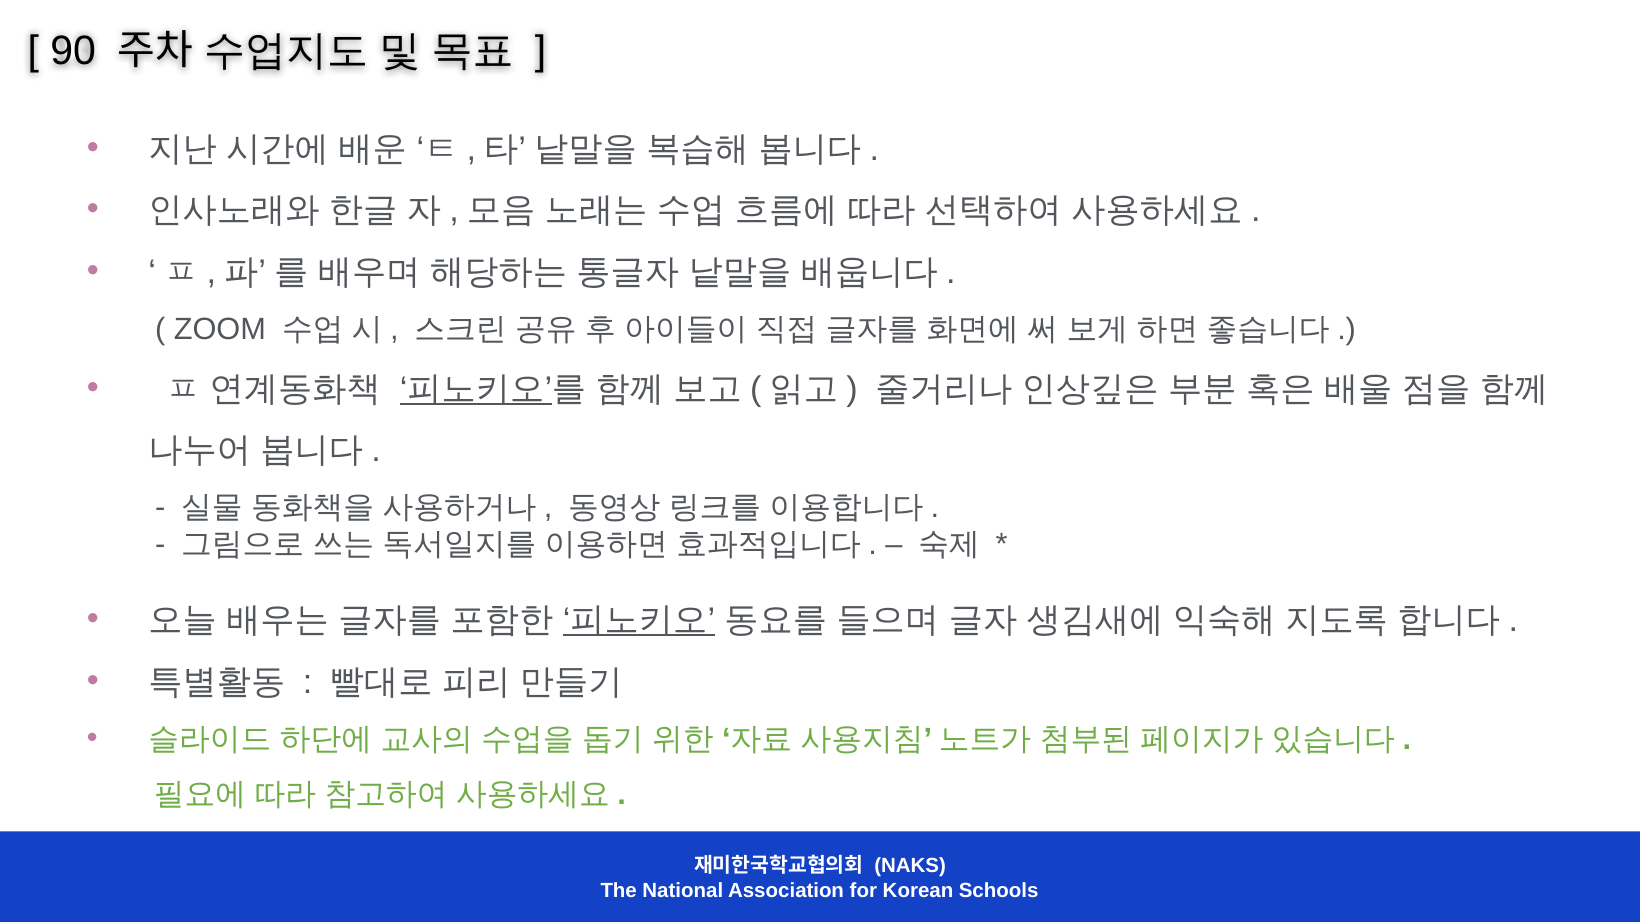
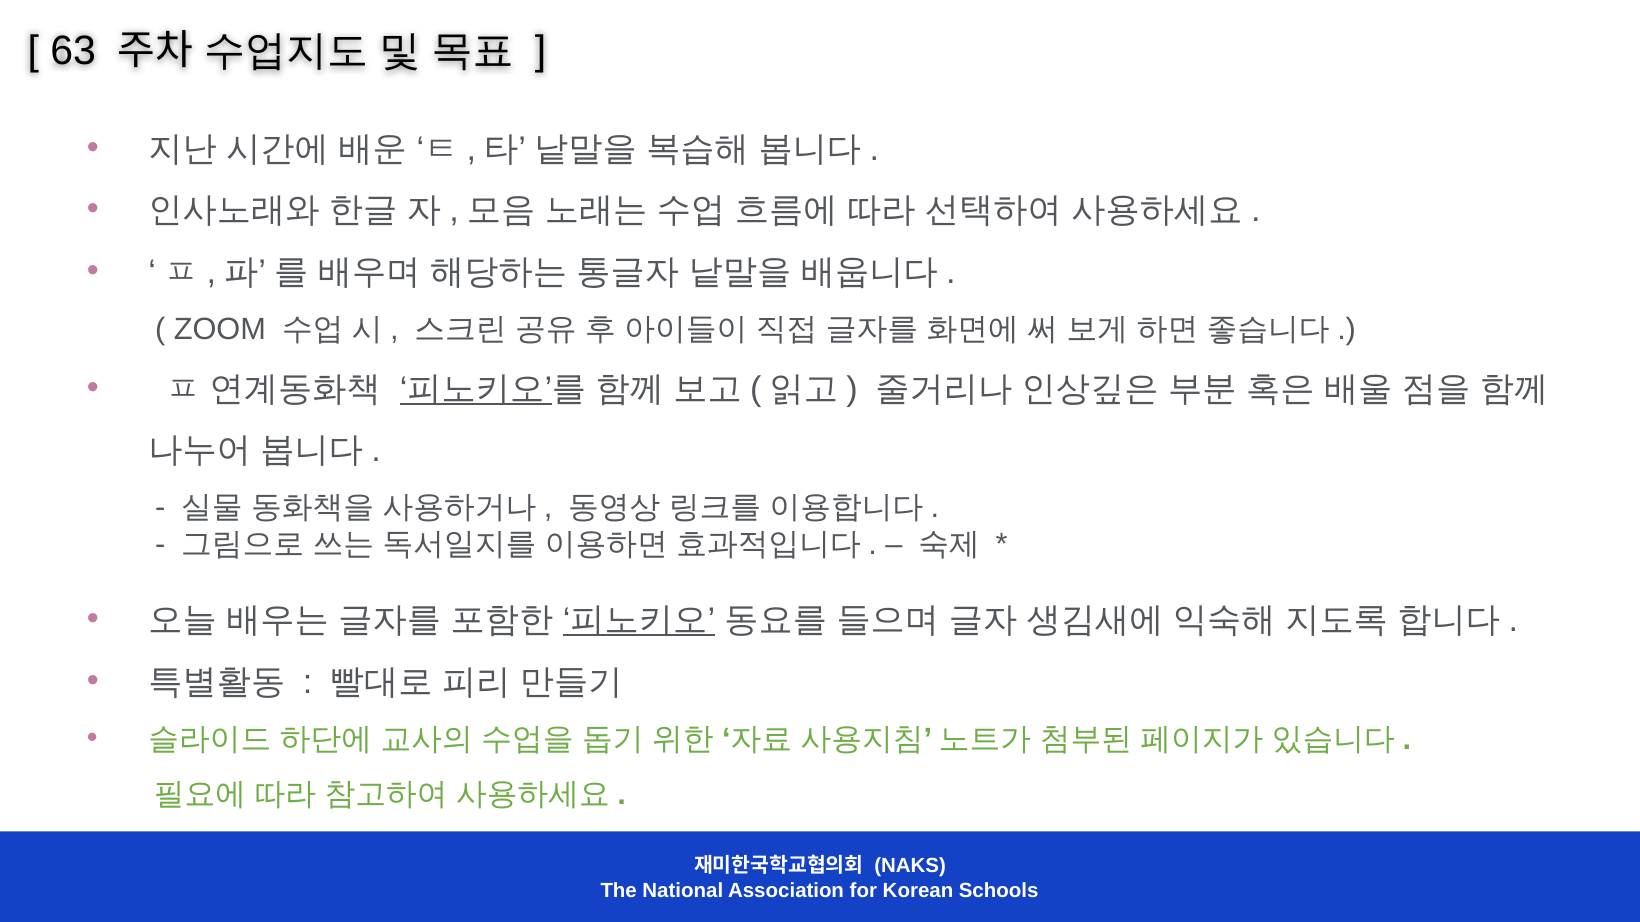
90: 90 -> 63 (73, 51)
